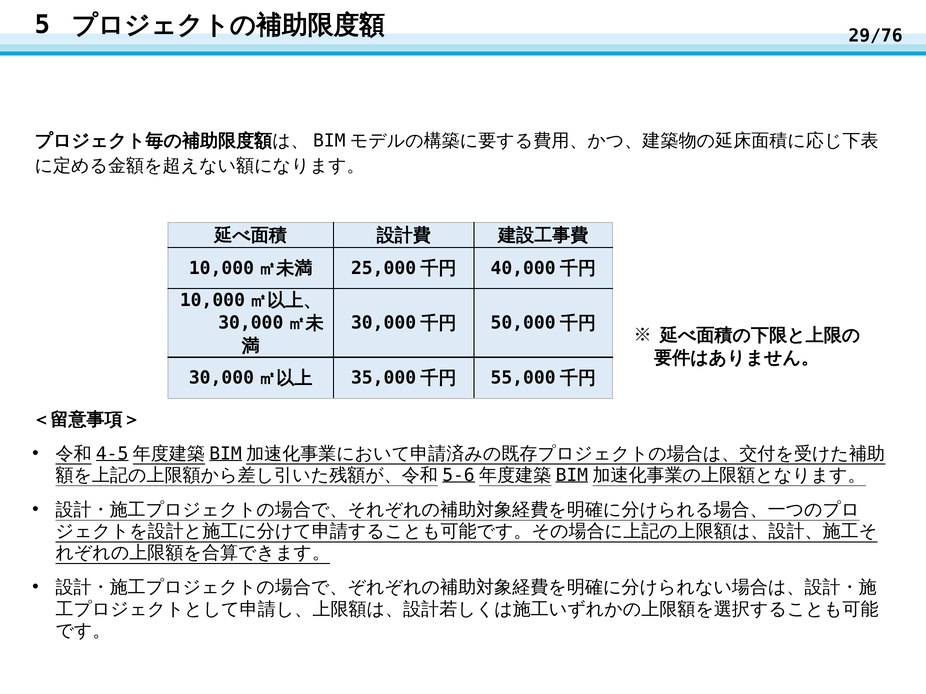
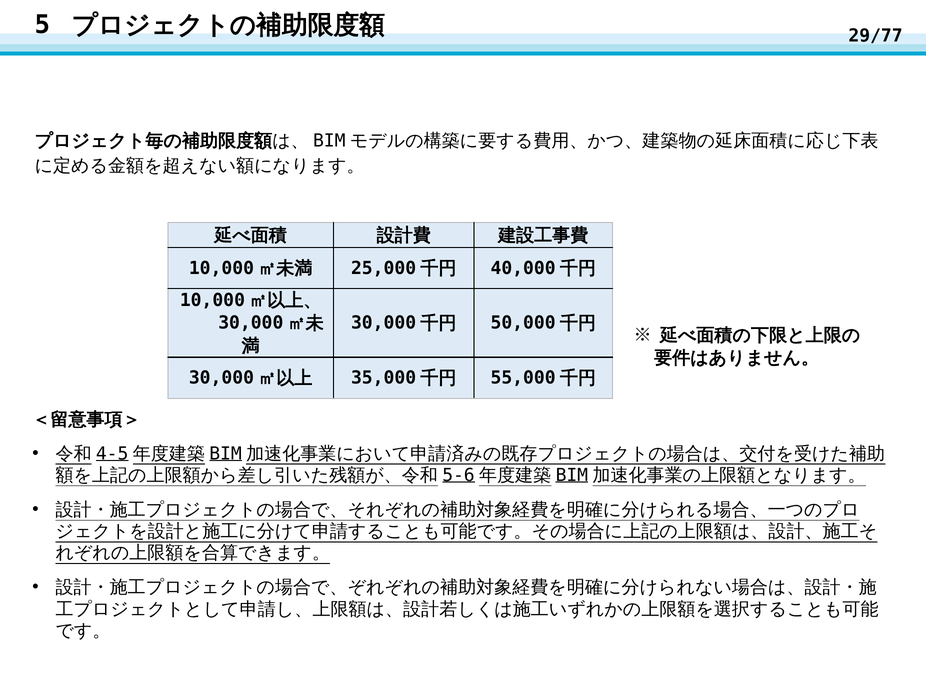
29/76: 29/76 -> 29/77 (876, 36)
